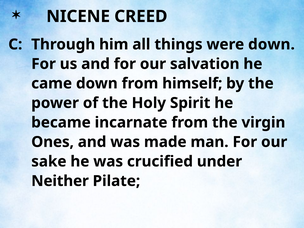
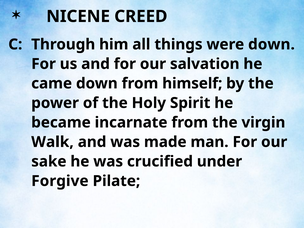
Ones: Ones -> Walk (52, 142)
Neither: Neither -> Forgive (60, 181)
